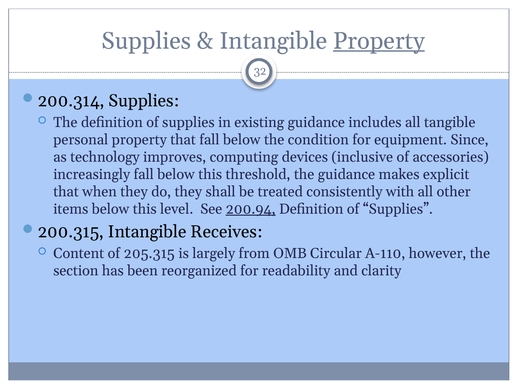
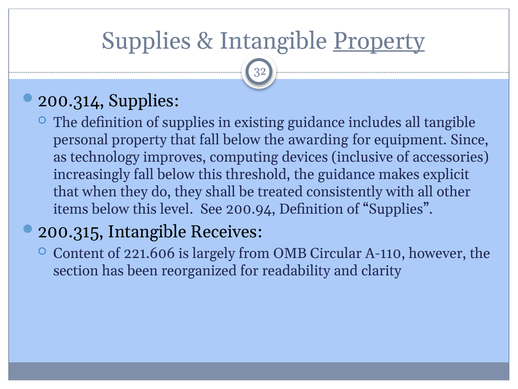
condition: condition -> awarding (318, 140)
200.94 underline: present -> none (251, 209)
205.315: 205.315 -> 221.606 (149, 253)
